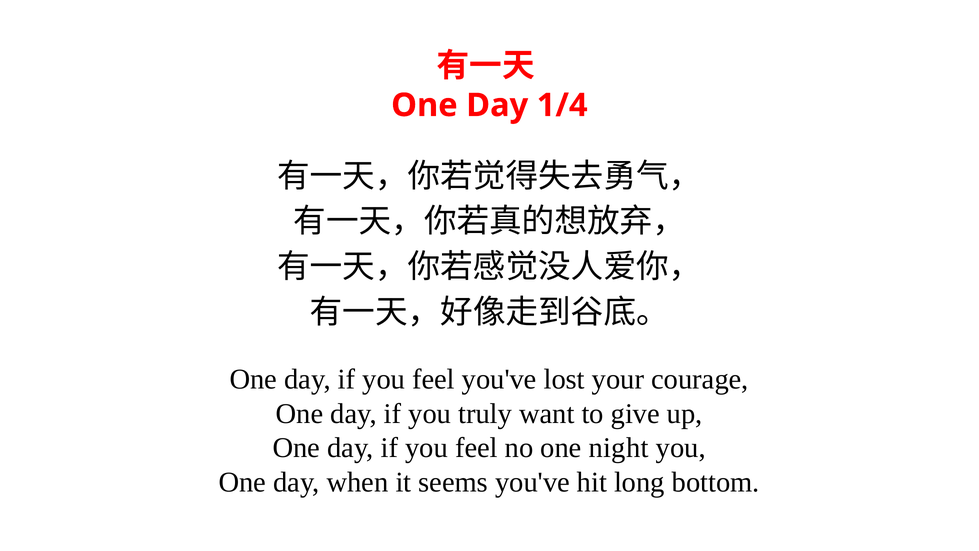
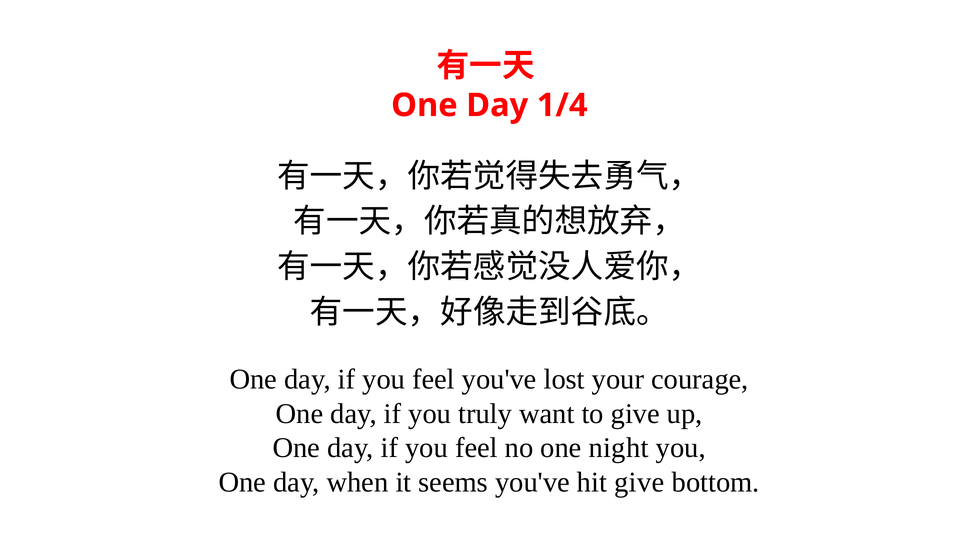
hit long: long -> give (639, 482)
